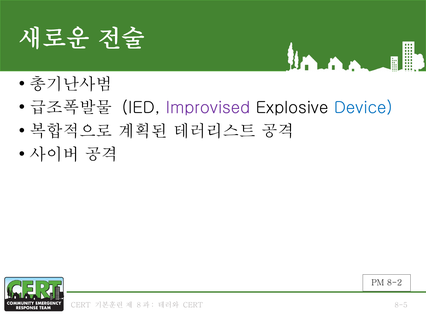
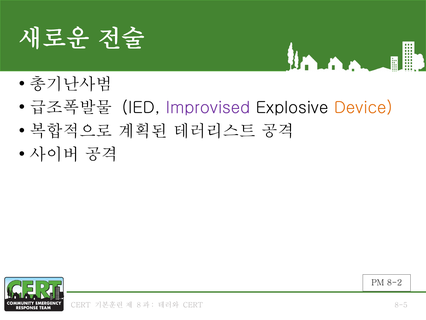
Device colour: blue -> orange (363, 108)
